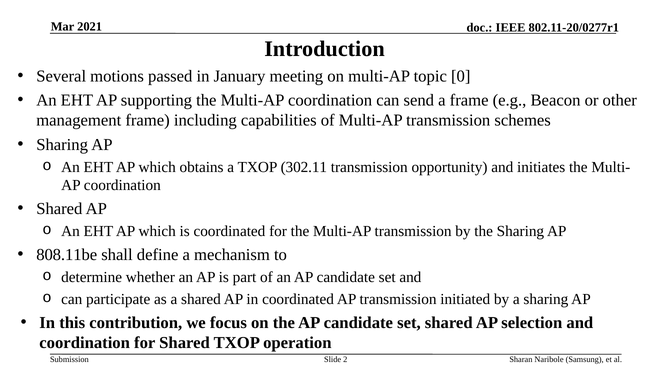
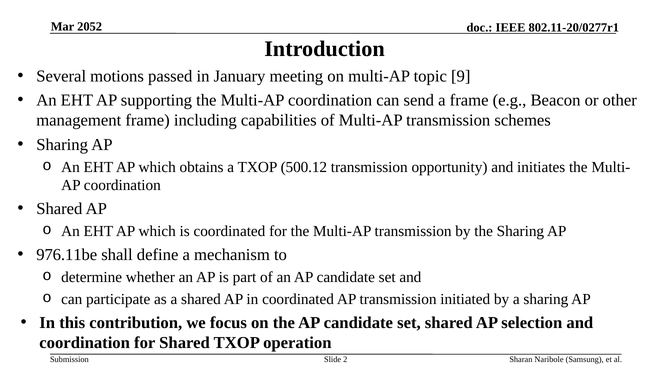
2021: 2021 -> 2052 (90, 26)
0: 0 -> 9 (461, 76)
302.11: 302.11 -> 500.12 (304, 167)
808.11be: 808.11be -> 976.11be (67, 255)
